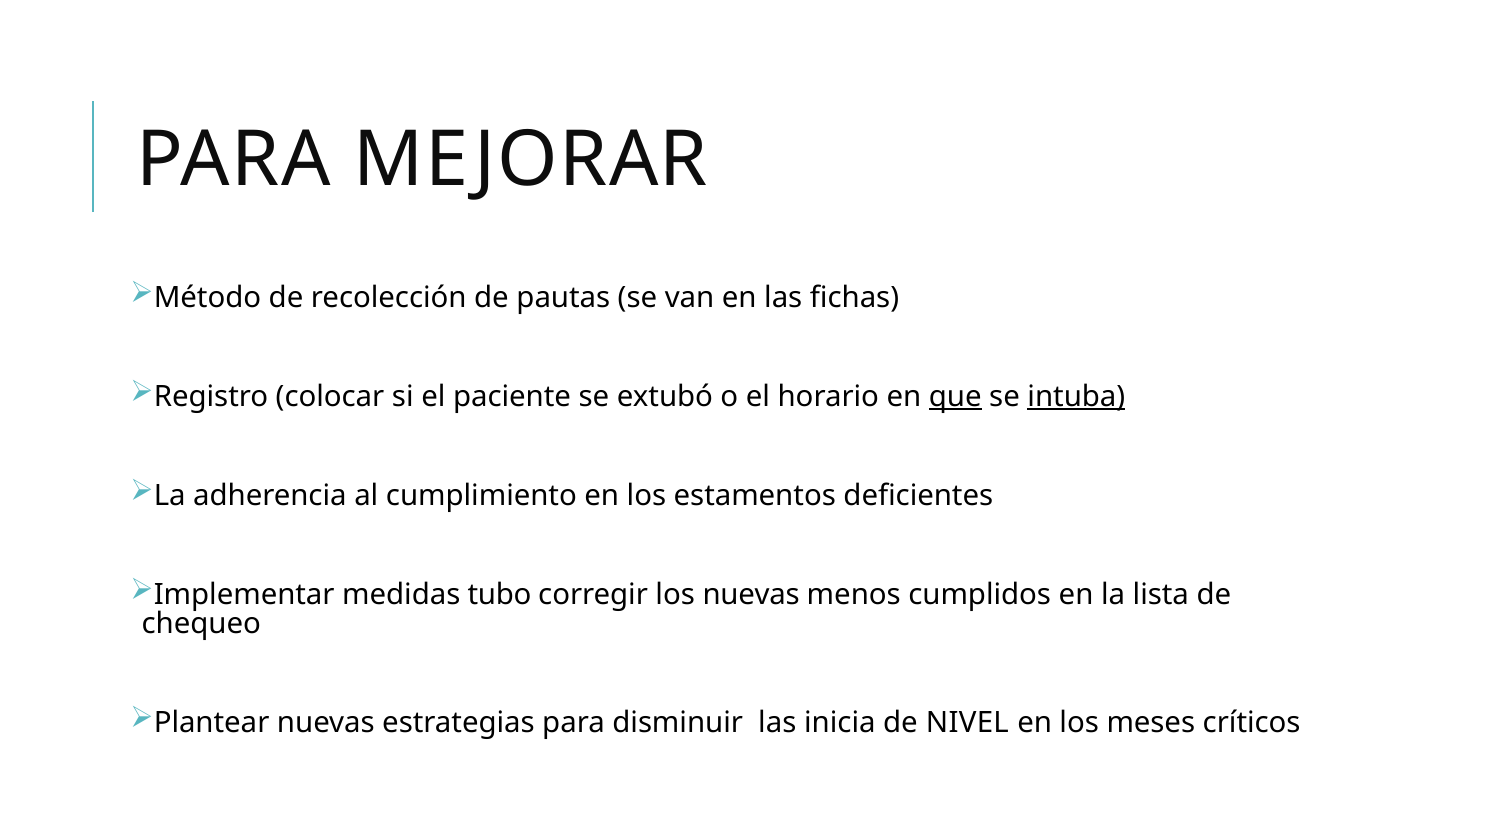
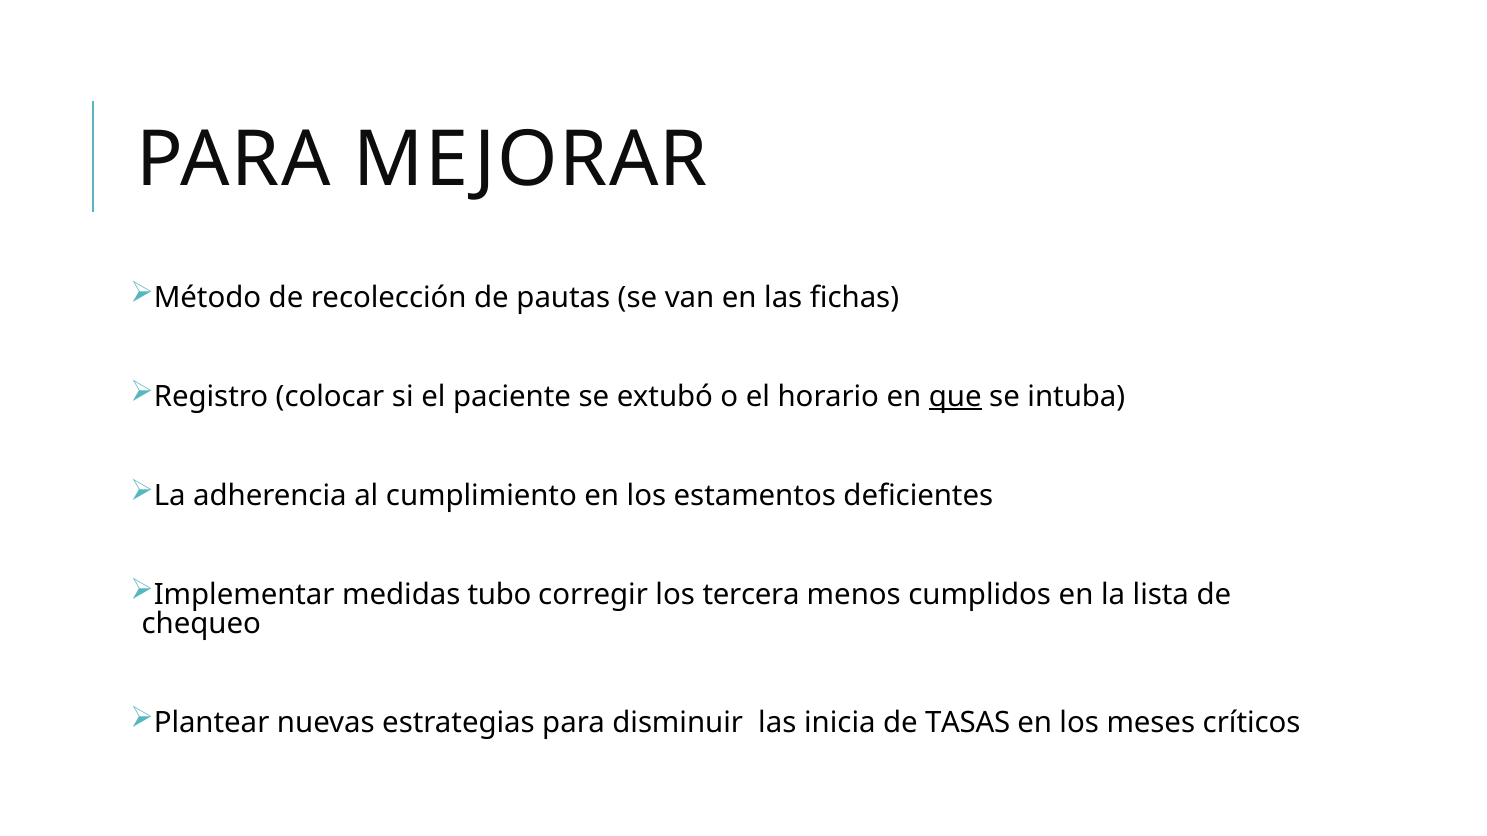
intuba underline: present -> none (1076, 397)
los nuevas: nuevas -> tercera (751, 595)
NIVEL: NIVEL -> TASAS (968, 723)
